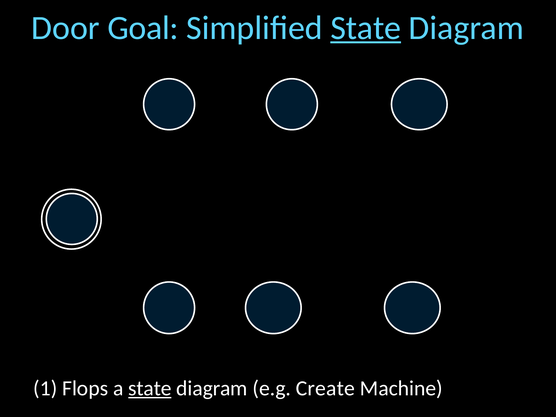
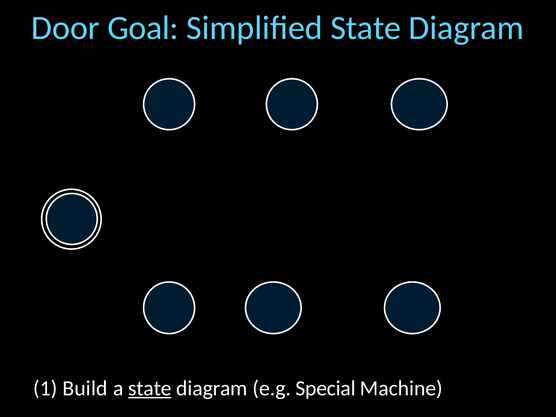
State underline: present -> none (366, 28)
Flops: Flops -> Build (85, 388)
Create: Create -> Special (326, 388)
